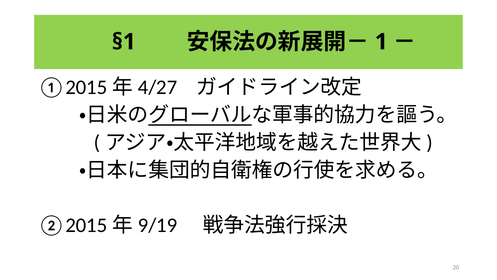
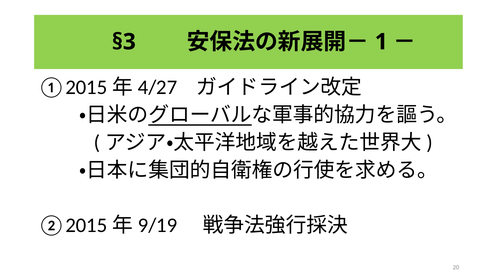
§1: §1 -> §3 (124, 42)
